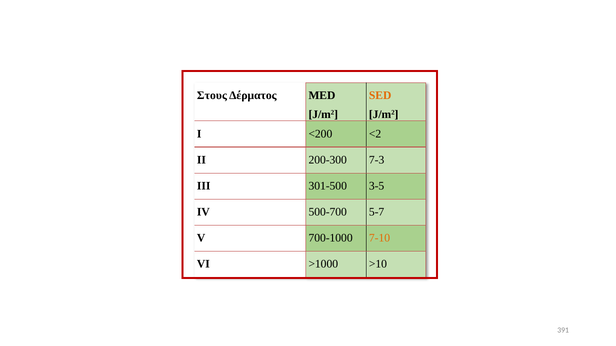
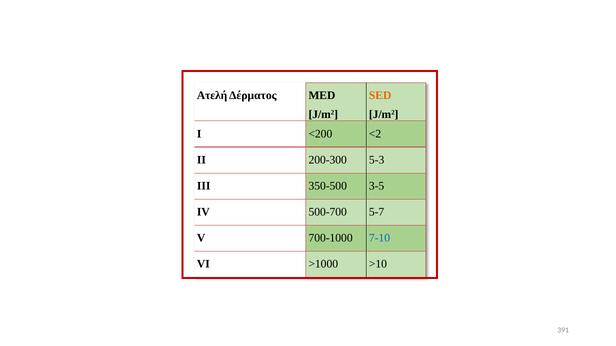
Στους: Στους -> Ατελή (212, 96)
7-3: 7-3 -> 5-3 (377, 160)
301-500: 301-500 -> 350-500 (328, 186)
7-10 colour: orange -> blue (379, 238)
